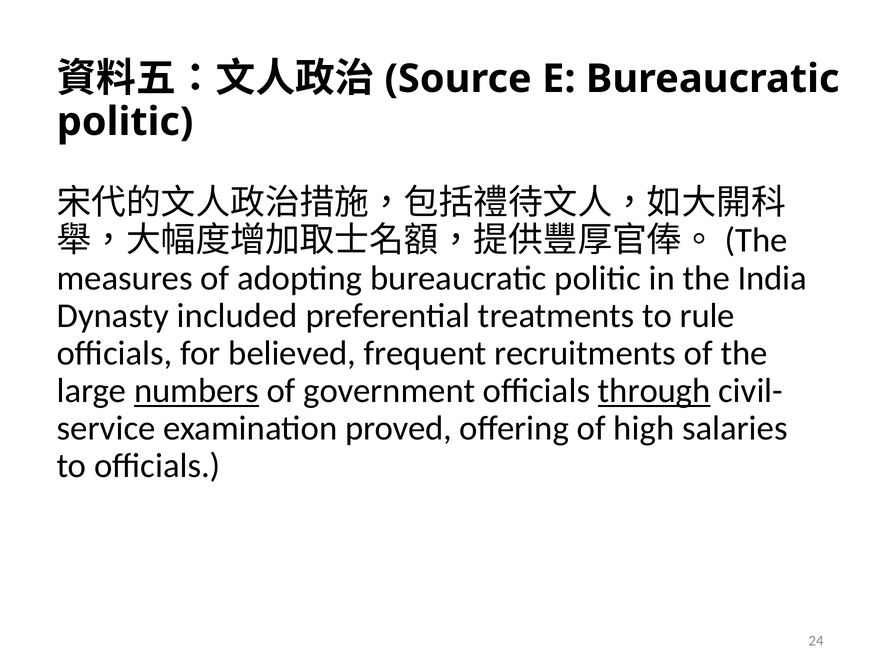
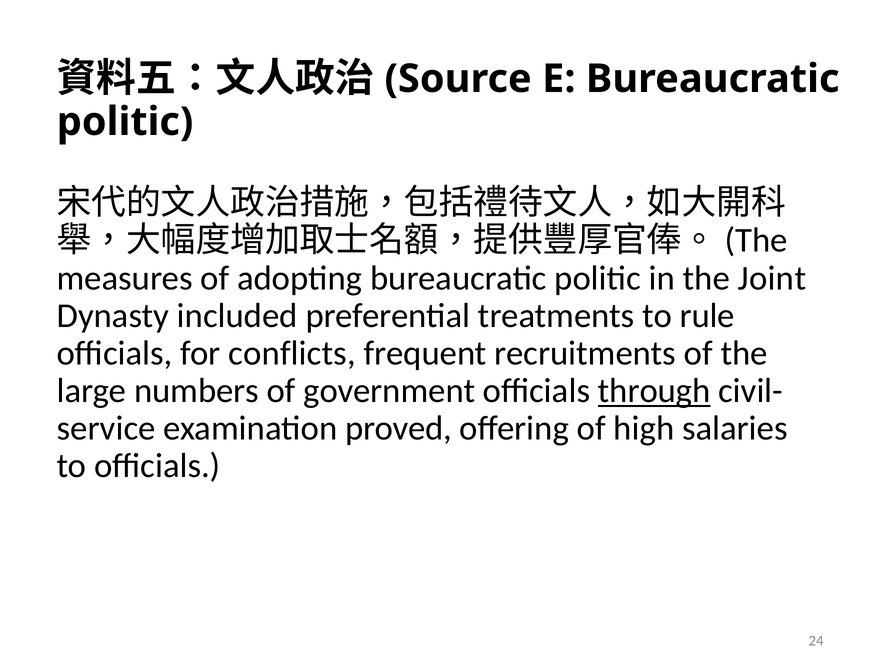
India: India -> Joint (772, 278)
believed: believed -> conflicts (292, 353)
numbers underline: present -> none (197, 391)
